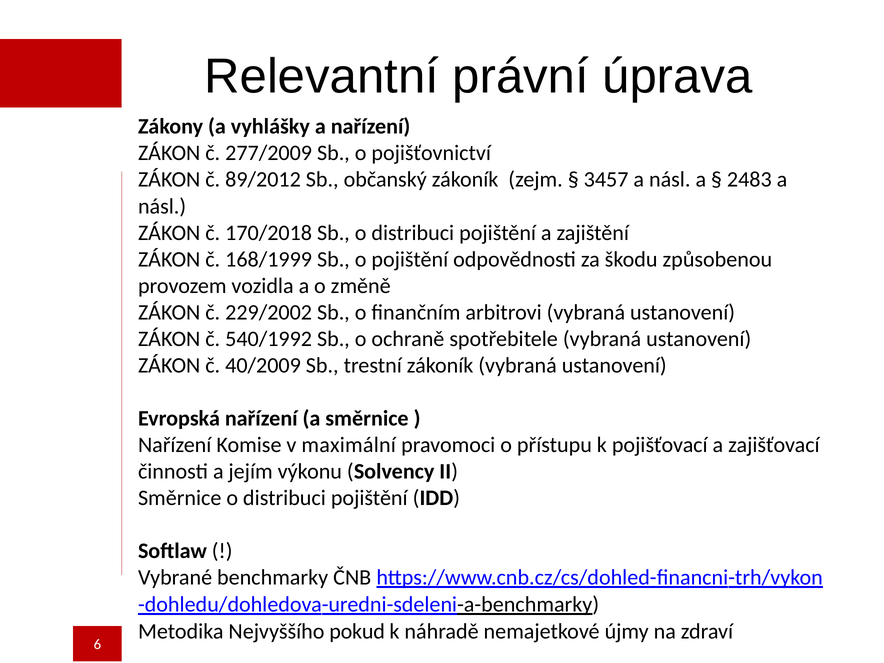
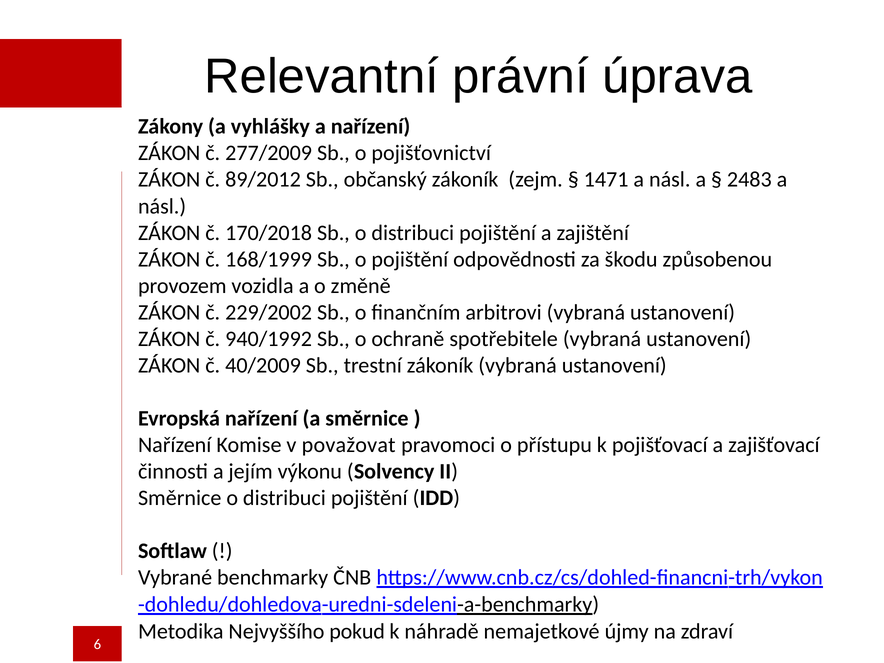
3457: 3457 -> 1471 (606, 180)
540/1992: 540/1992 -> 940/1992 (269, 339)
maximální: maximální -> považovat (349, 445)
